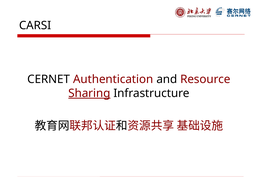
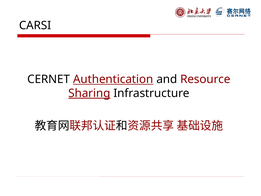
Authentication underline: none -> present (113, 79)
